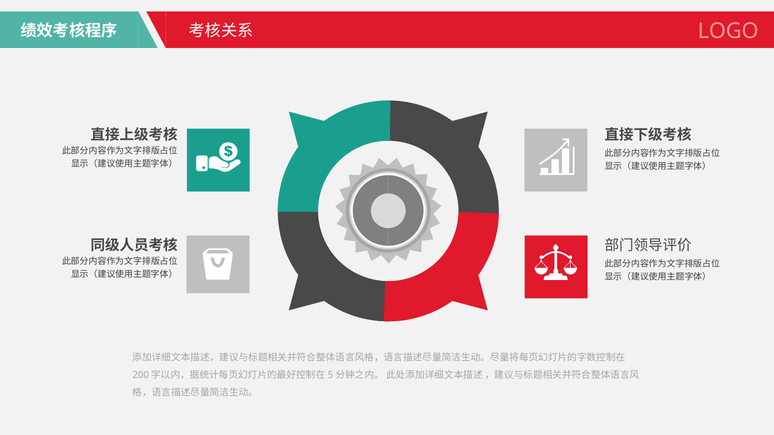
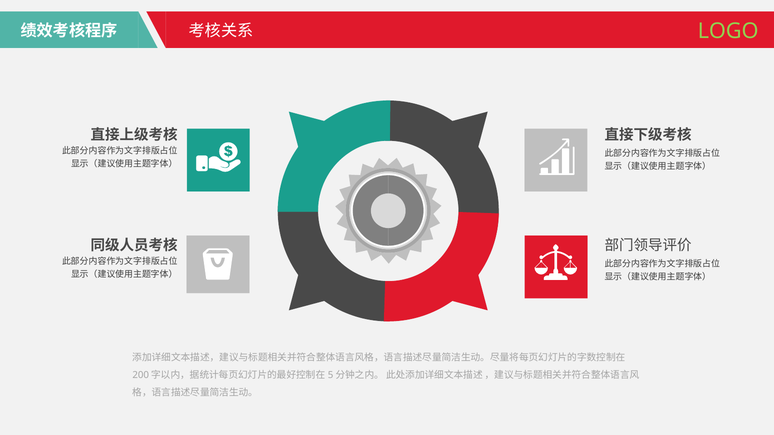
LOGO colour: pink -> light green (728, 31)
